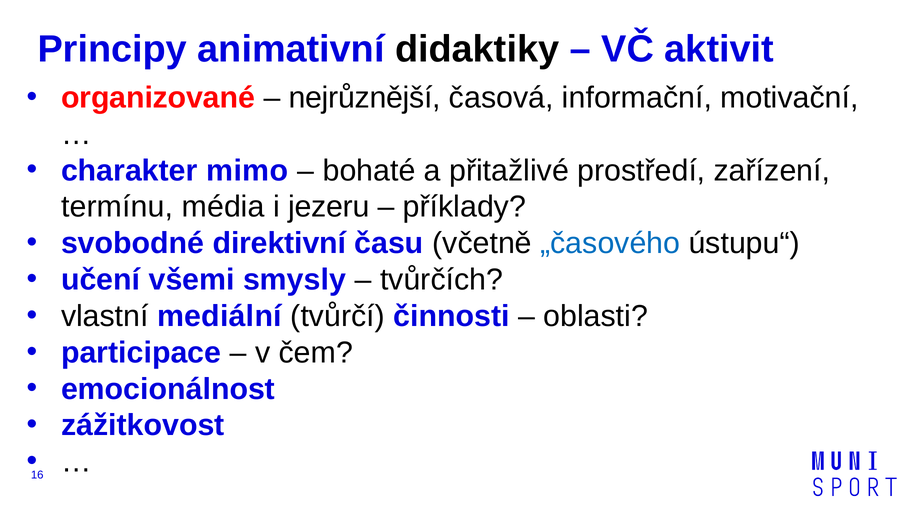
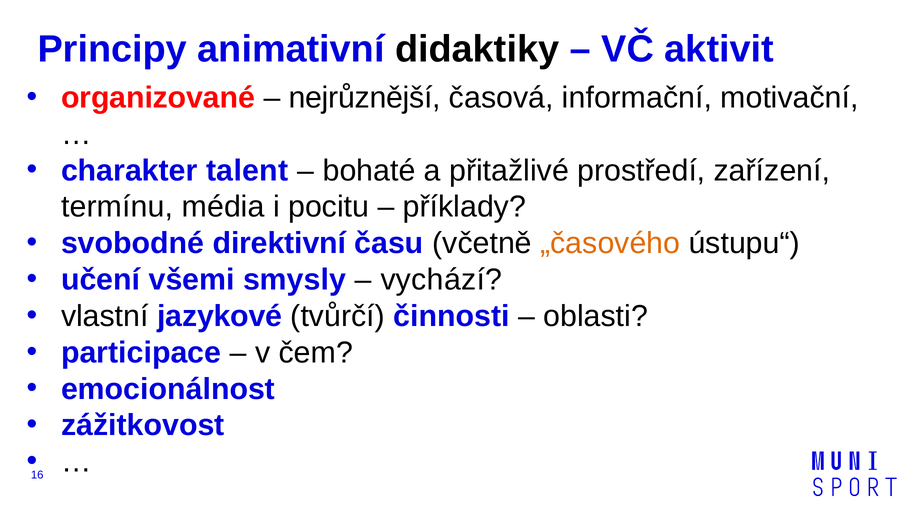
mimo: mimo -> talent (247, 171)
jezeru: jezeru -> pocitu (329, 207)
„časového colour: blue -> orange (610, 243)
tvůrčích: tvůrčích -> vychází (441, 280)
mediální: mediální -> jazykové (220, 316)
